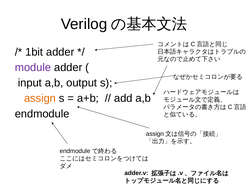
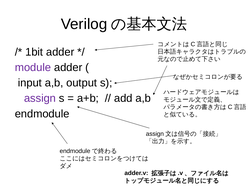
assign colour: orange -> purple (40, 98)
